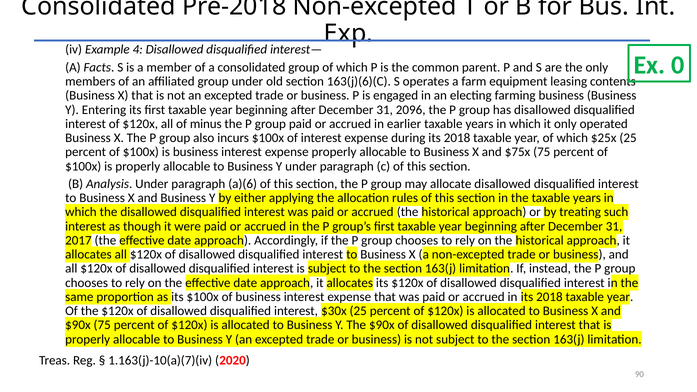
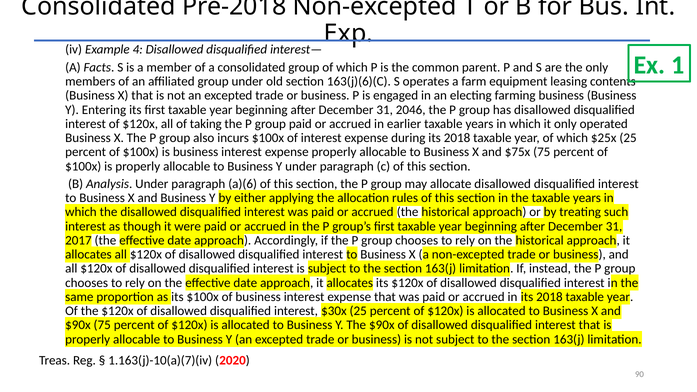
0: 0 -> 1 (678, 65)
2096: 2096 -> 2046 (411, 110)
minus: minus -> taking (206, 124)
